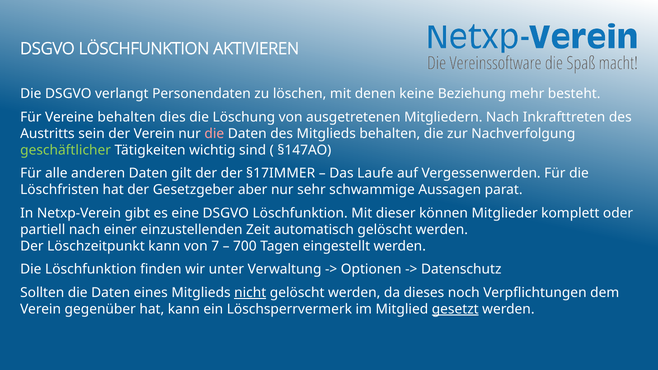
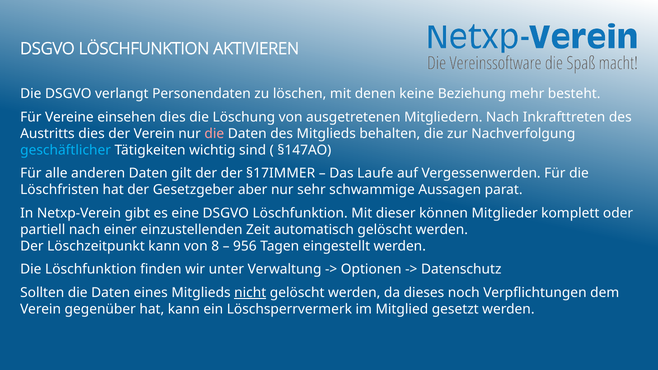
Vereine behalten: behalten -> einsehen (127, 117)
Austritts sein: sein -> dies (91, 134)
geschäftlicher colour: light green -> light blue (66, 150)
7: 7 -> 8 (215, 246)
700: 700 -> 956 (245, 246)
gesetzt underline: present -> none (455, 309)
